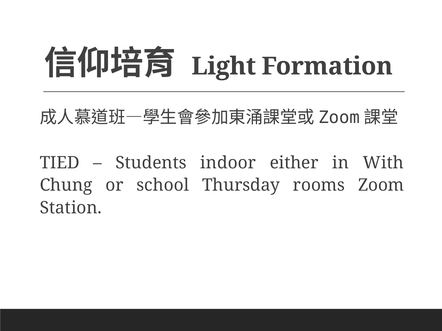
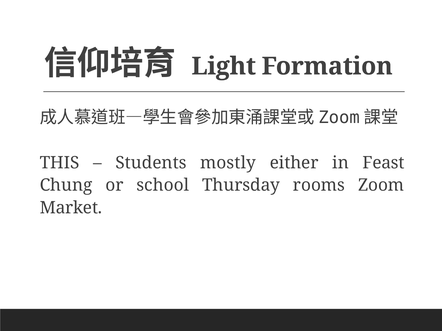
TIED: TIED -> THIS (60, 163)
indoor: indoor -> mostly (228, 163)
With: With -> Feast (384, 163)
Station: Station -> Market (71, 208)
